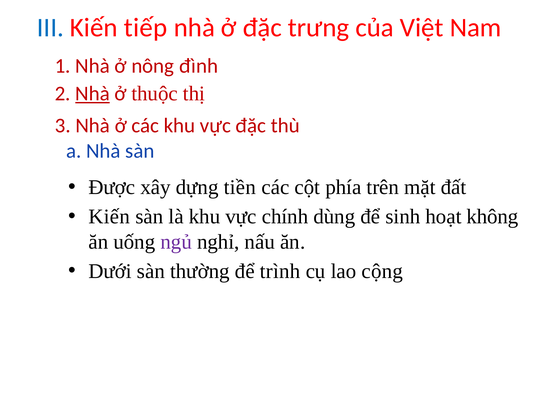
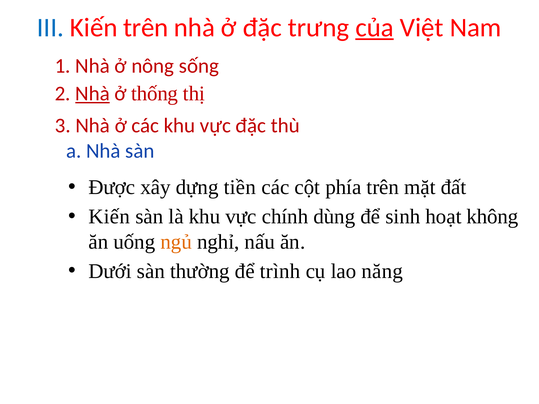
Kiến tiếp: tiếp -> trên (146, 28)
của underline: none -> present (375, 28)
đình: đình -> sống (199, 66)
thuộc: thuộc -> thống (155, 94)
ngủ colour: purple -> orange (176, 242)
cộng: cộng -> năng (382, 271)
